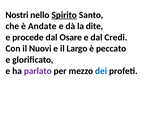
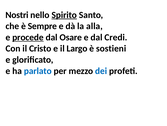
Andate: Andate -> Sempre (42, 26)
dite: dite -> alla (94, 26)
procede underline: none -> present (28, 37)
Nuovi: Nuovi -> Cristo (40, 48)
peccato: peccato -> sostieni (111, 48)
parlato colour: purple -> blue (38, 71)
